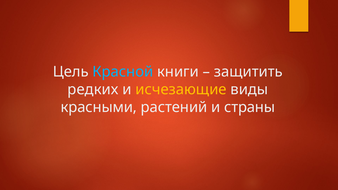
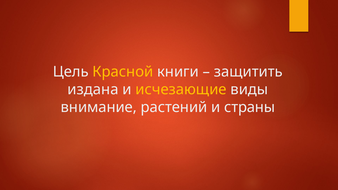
Красной colour: light blue -> yellow (123, 72)
редких: редких -> издана (93, 90)
красными: красными -> внимание (99, 107)
